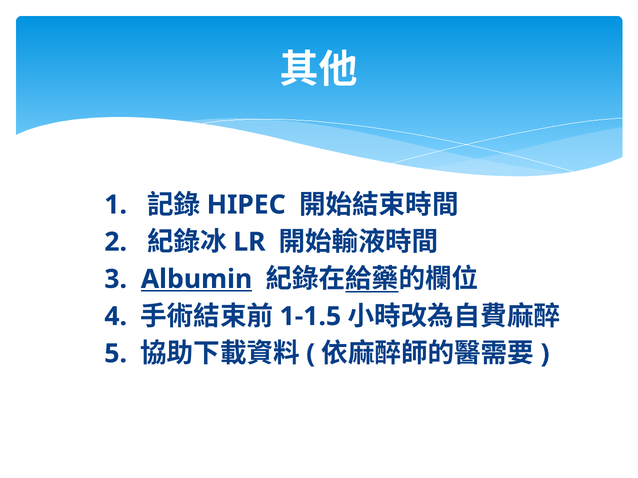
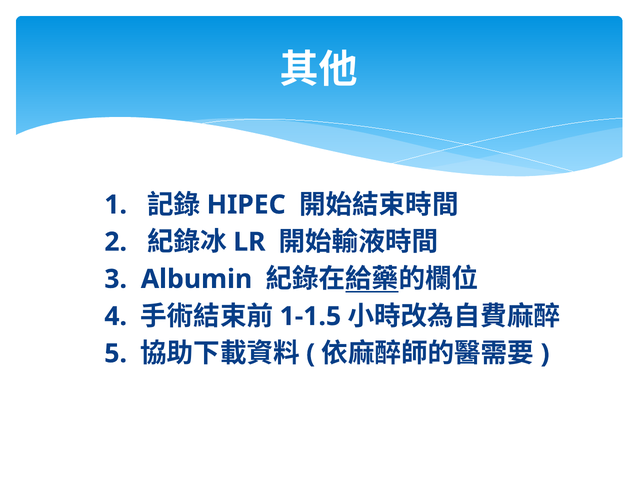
Albumin underline: present -> none (197, 279)
